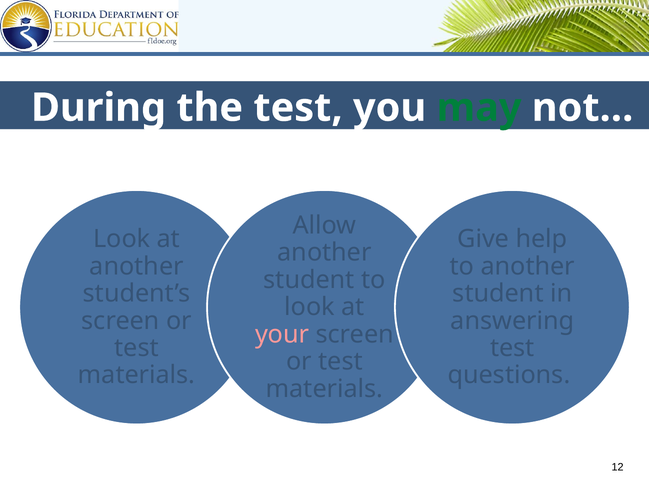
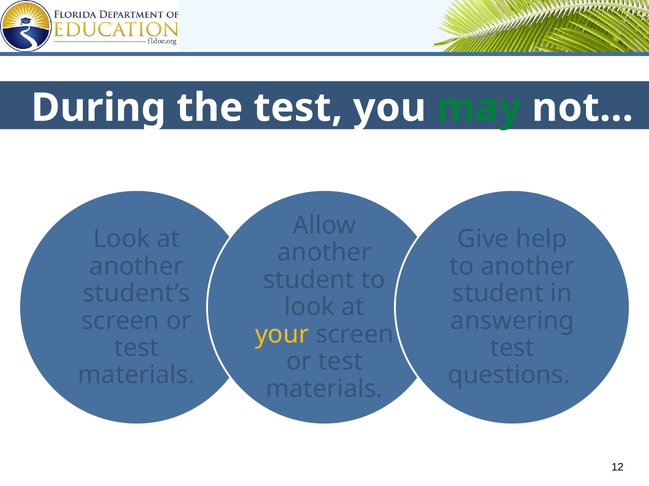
your colour: pink -> yellow (282, 335)
